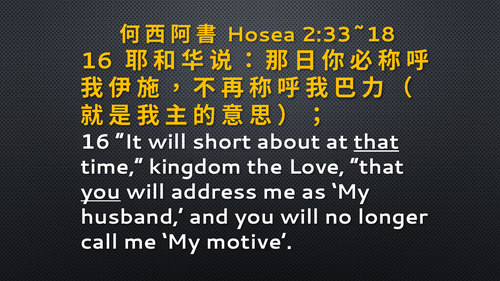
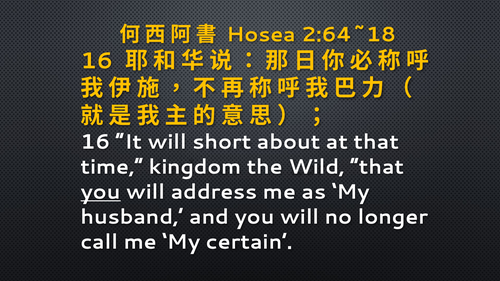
2:33~18: 2:33~18 -> 2:64~18 (349, 35)
that underline: present -> none (376, 142)
Love: Love -> Wild (317, 167)
motive: motive -> certain (249, 242)
